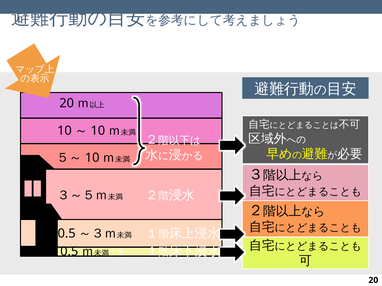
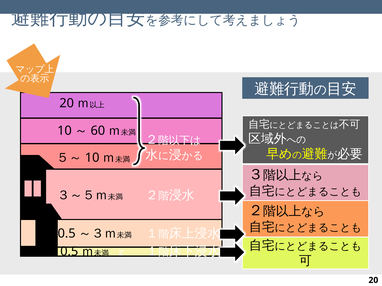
10: 10 -> 60 (98, 131)
